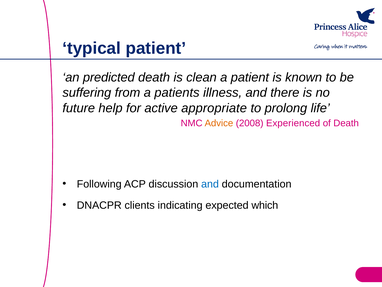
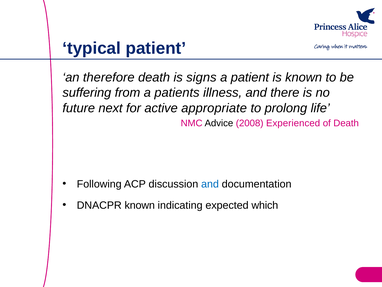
predicted: predicted -> therefore (109, 77)
clean: clean -> signs (201, 77)
help: help -> next (111, 108)
Advice colour: orange -> black (219, 123)
DNACPR clients: clients -> known (140, 205)
